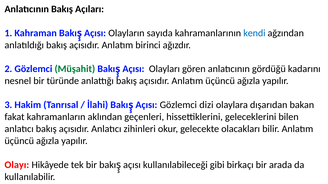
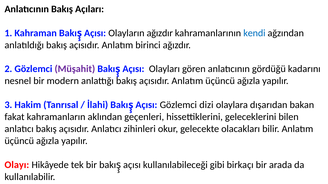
Olayların sayıda: sayıda -> ağızdır (160, 33)
Müşahit colour: green -> purple (75, 69)
türünde: türünde -> modern (63, 81)
